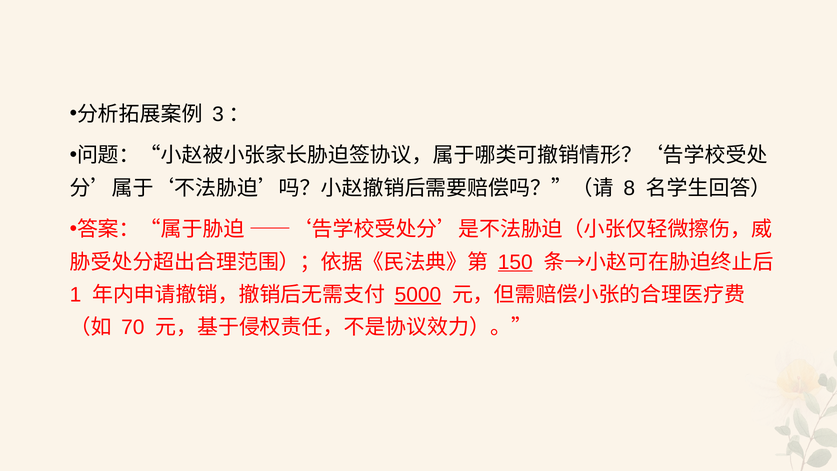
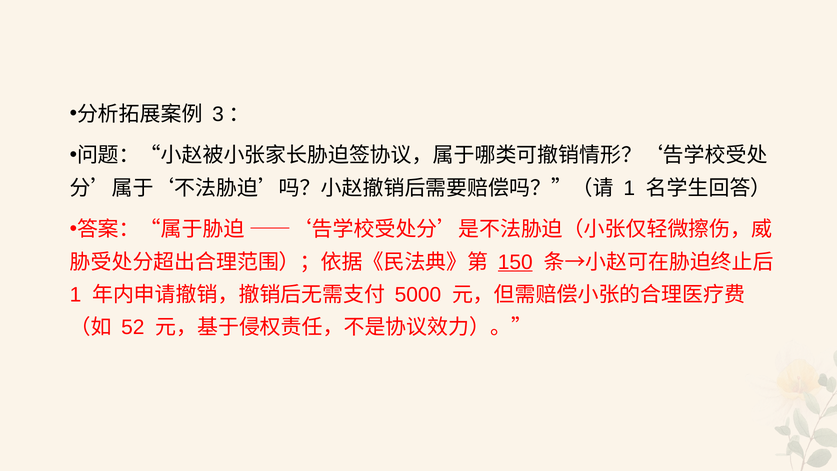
8: 8 -> 1 (629, 188)
5000 underline: present -> none (418, 295)
70: 70 -> 52 (133, 327)
